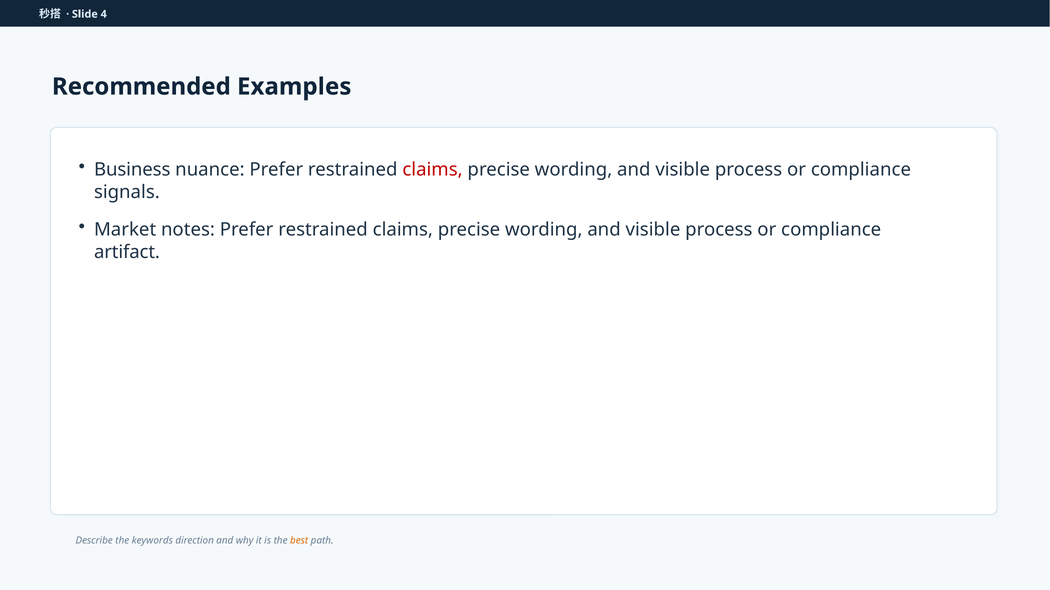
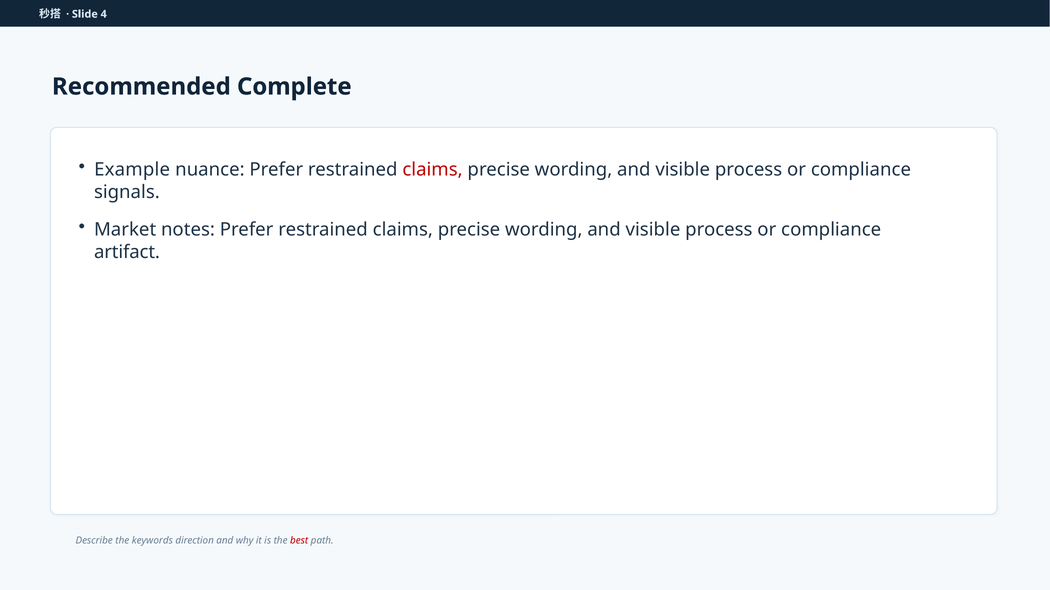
Examples: Examples -> Complete (294, 87)
Business: Business -> Example (132, 170)
best colour: orange -> red (299, 541)
